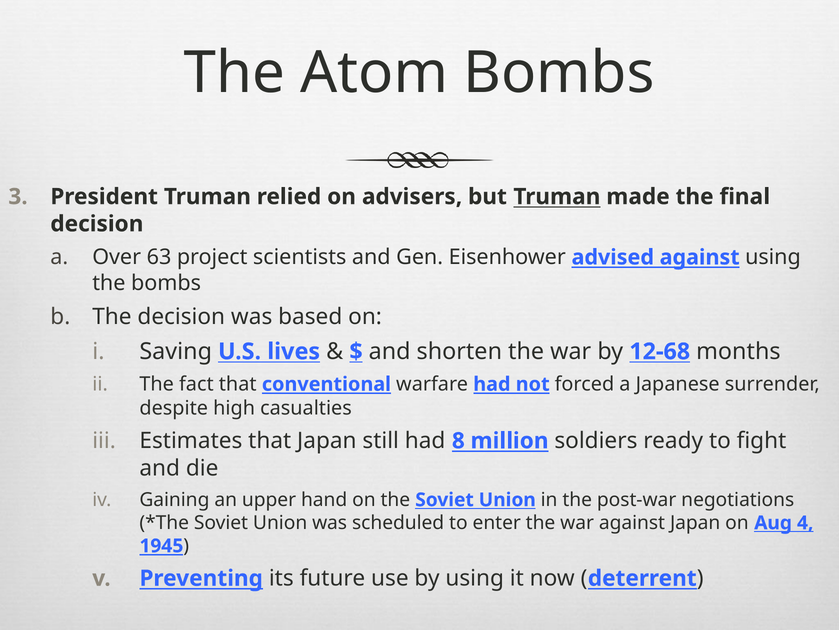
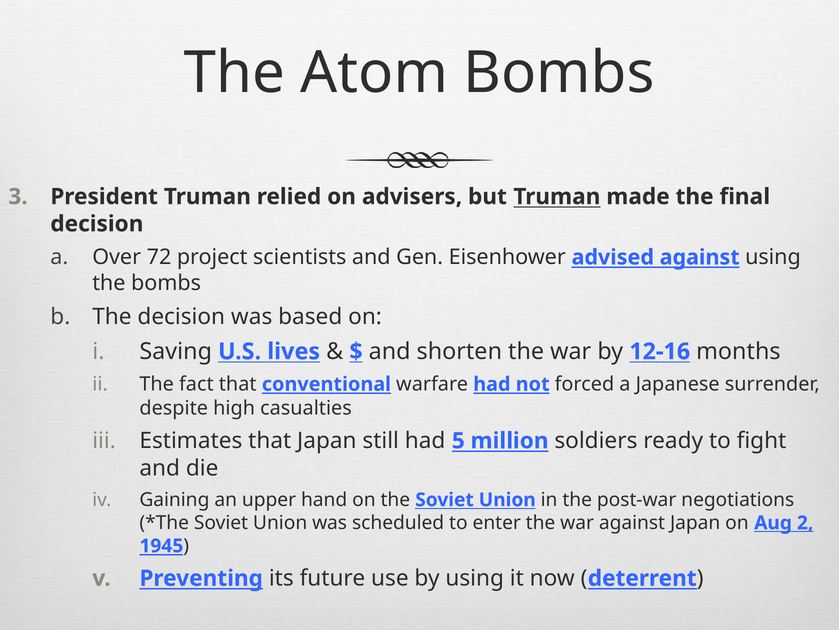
63: 63 -> 72 (159, 257)
12-68: 12-68 -> 12-16 (660, 351)
8: 8 -> 5 (458, 440)
4: 4 -> 2 (805, 522)
